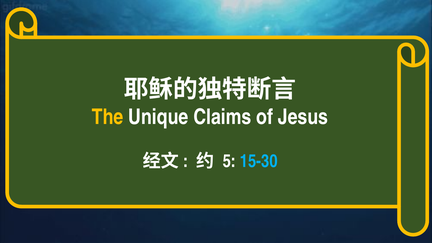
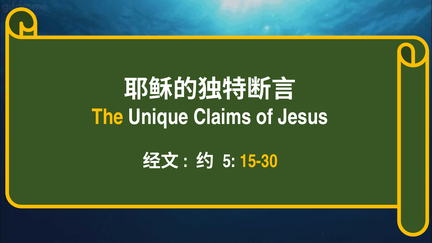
15-30 colour: light blue -> yellow (259, 161)
